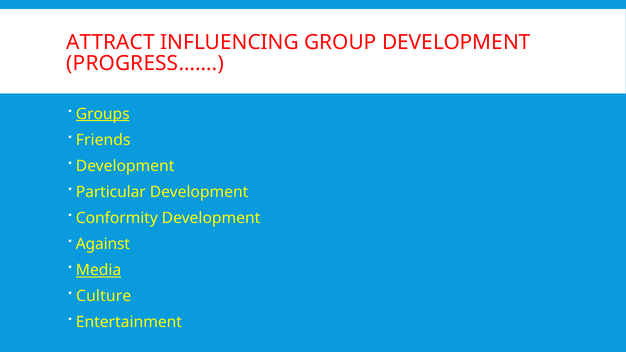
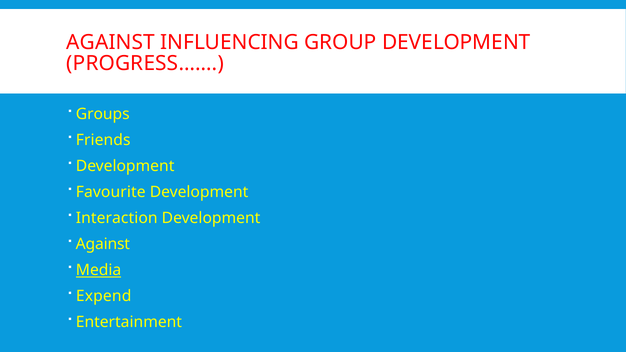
ATTRACT: ATTRACT -> AGAINST (111, 42)
Groups underline: present -> none (103, 114)
Particular: Particular -> Favourite (111, 192)
Conformity: Conformity -> Interaction (117, 218)
Culture: Culture -> Expend (104, 296)
